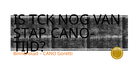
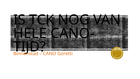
STAP: STAP -> HELE (30, 33)
